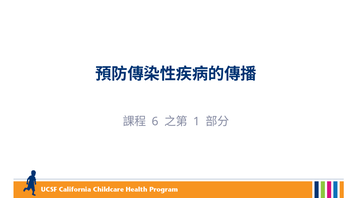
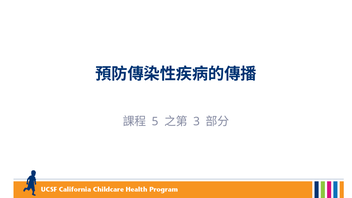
6: 6 -> 5 (155, 121)
1: 1 -> 3 (197, 121)
